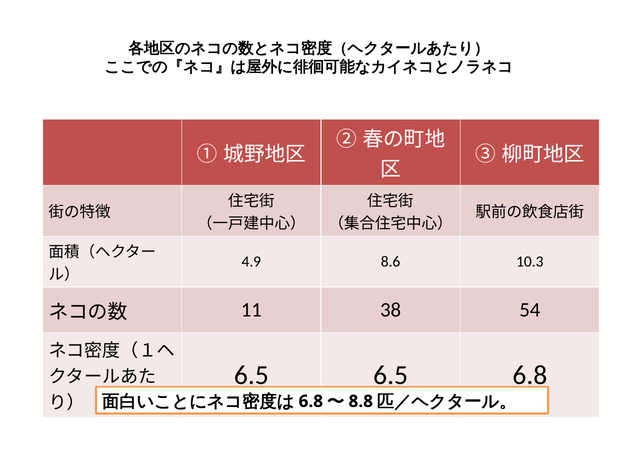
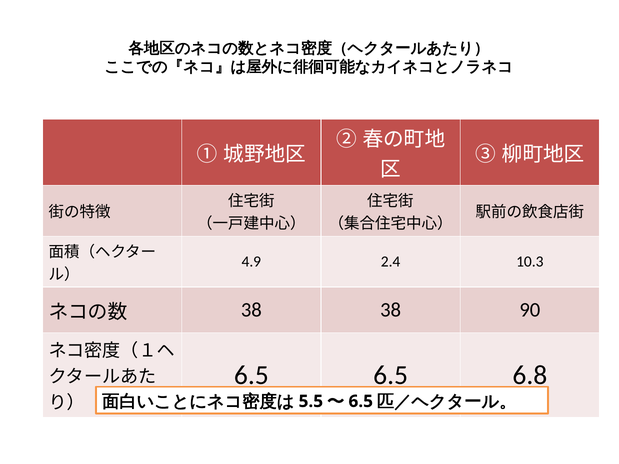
8.6: 8.6 -> 2.4 (391, 262)
11: 11 -> 38 (251, 310)
54: 54 -> 90 (530, 310)
6.8: 6.8 -> 5.5 (311, 402)
8.8: 8.8 -> 6.5 (361, 402)
